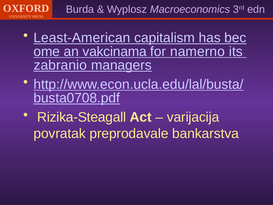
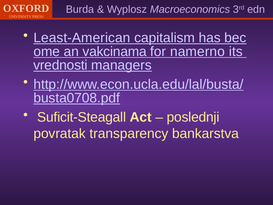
zabranio: zabranio -> vrednosti (60, 65)
Rizika-Steagall: Rizika-Steagall -> Suficit-Steagall (82, 117)
varijacija: varijacija -> poslednji (193, 117)
preprodavale: preprodavale -> transparency (129, 133)
